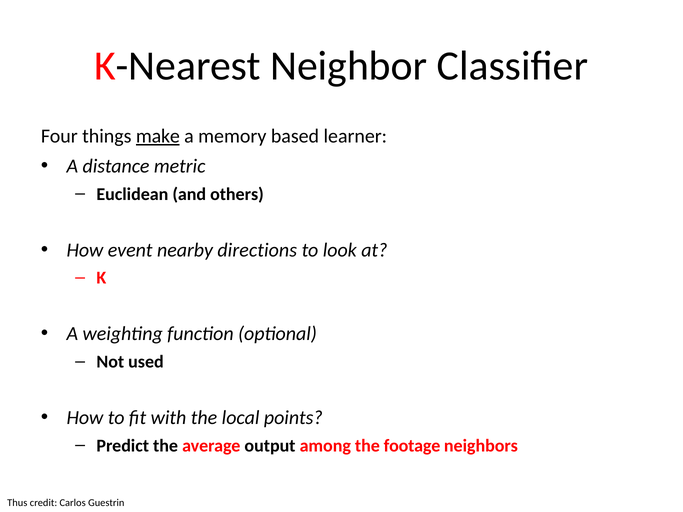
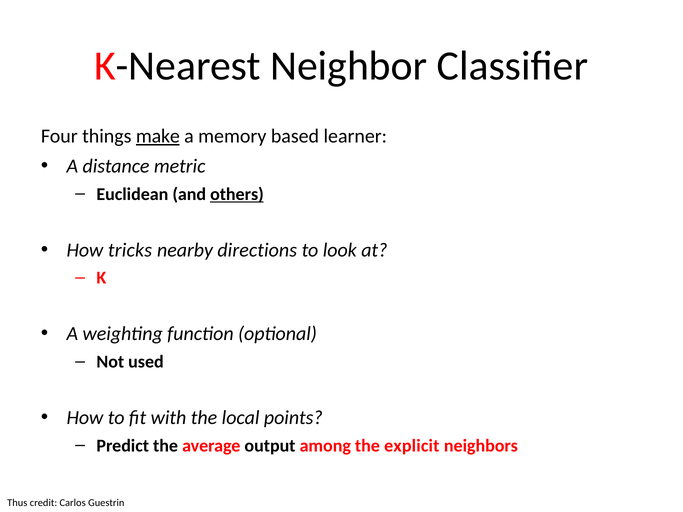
others underline: none -> present (237, 194)
event: event -> tricks (130, 250)
footage: footage -> explicit (412, 446)
